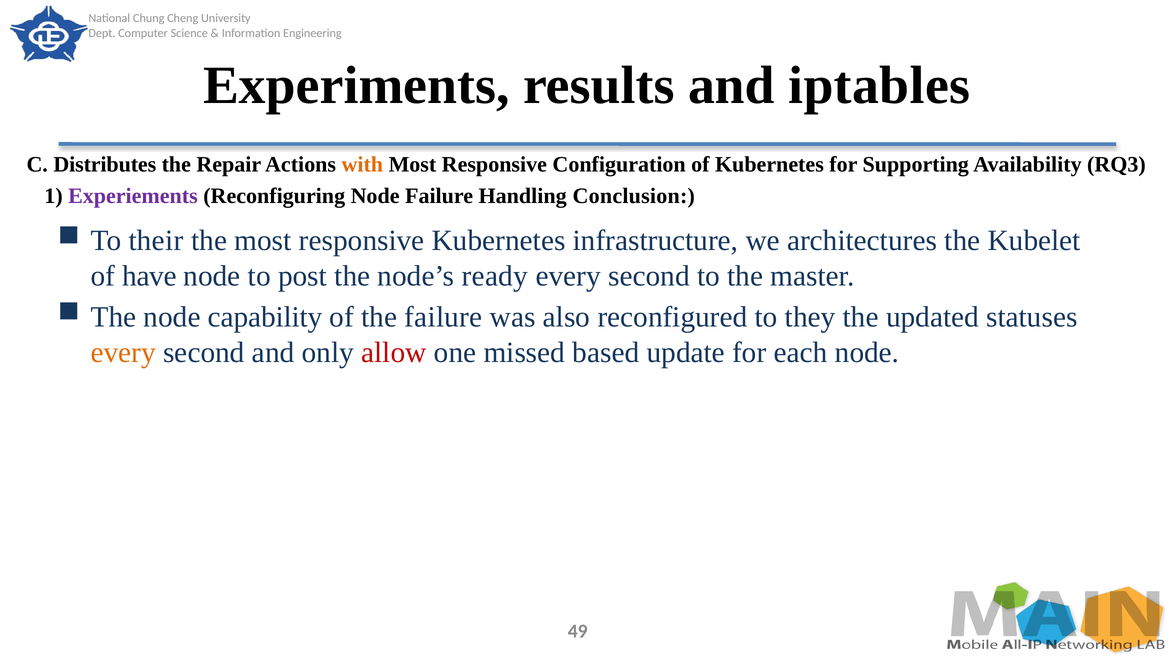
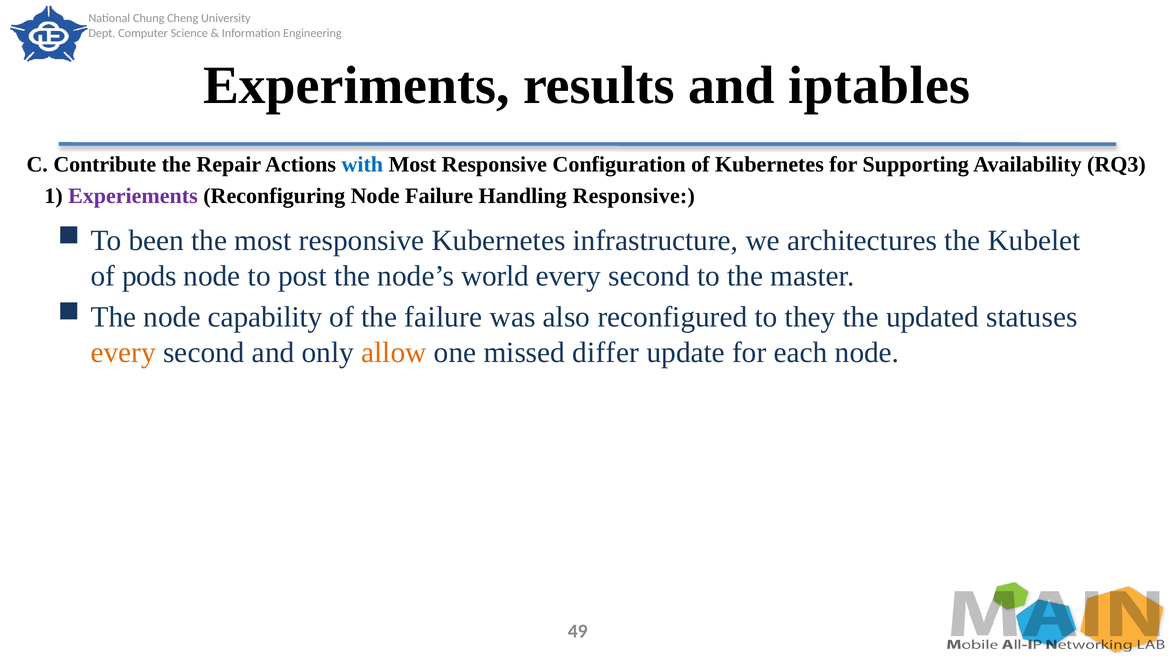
Distributes: Distributes -> Contribute (105, 164)
with colour: orange -> blue (362, 164)
Handling Conclusion: Conclusion -> Responsive (634, 196)
their: their -> been (156, 241)
have: have -> pods (149, 276)
ready: ready -> world (495, 276)
allow colour: red -> orange (394, 352)
based: based -> differ (606, 352)
